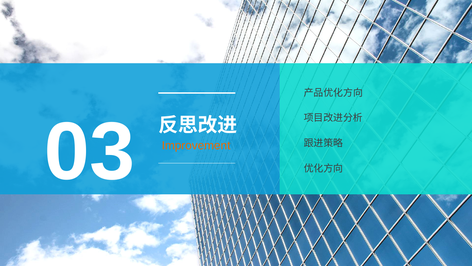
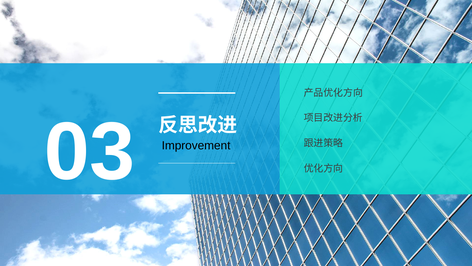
Improvement colour: orange -> black (196, 145)
